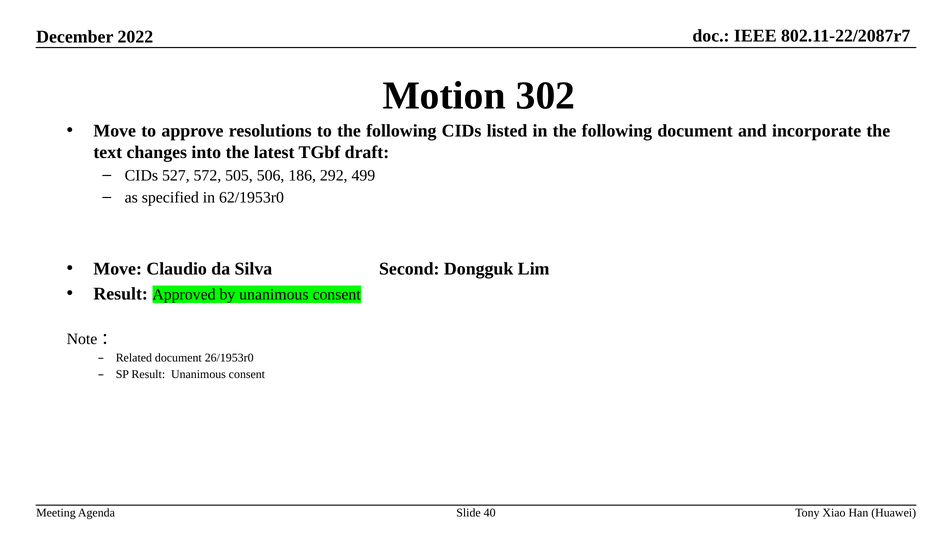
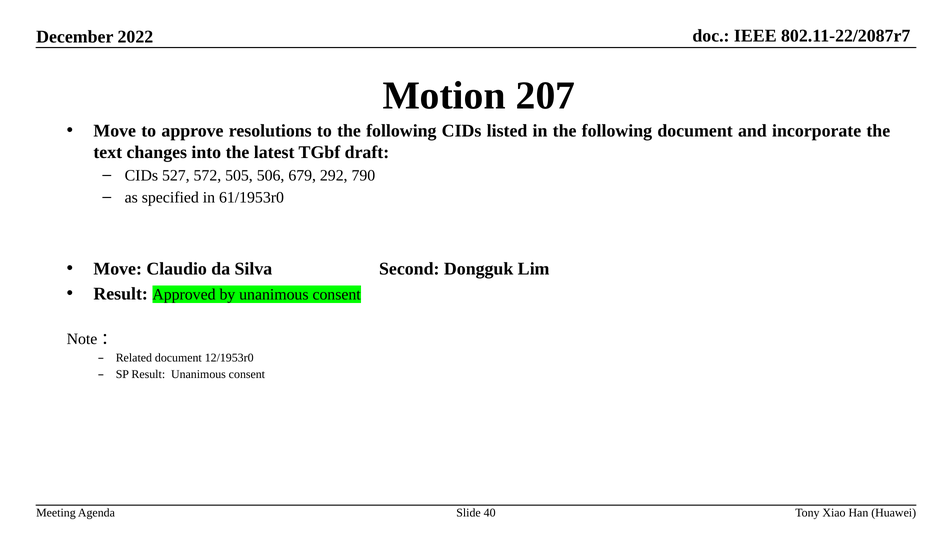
302: 302 -> 207 (545, 96)
186: 186 -> 679 (302, 176)
499: 499 -> 790 (363, 176)
62/1953r0: 62/1953r0 -> 61/1953r0 (251, 198)
26/1953r0: 26/1953r0 -> 12/1953r0 (229, 358)
